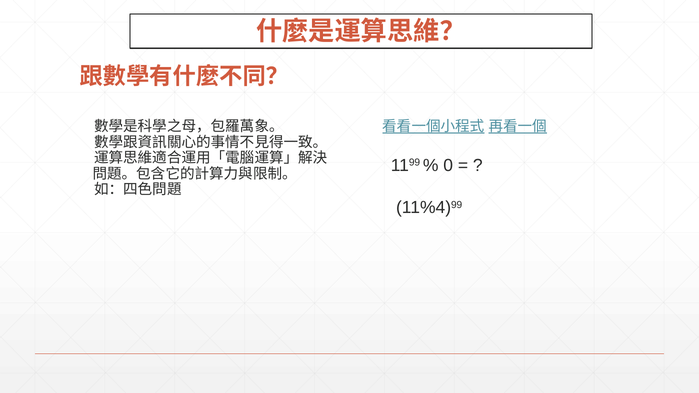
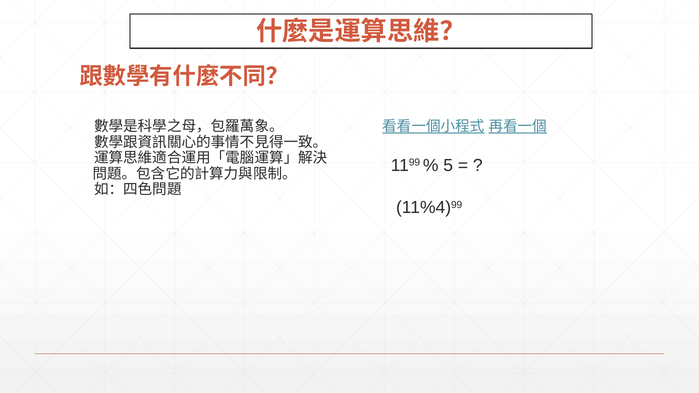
0: 0 -> 5 (448, 165)
